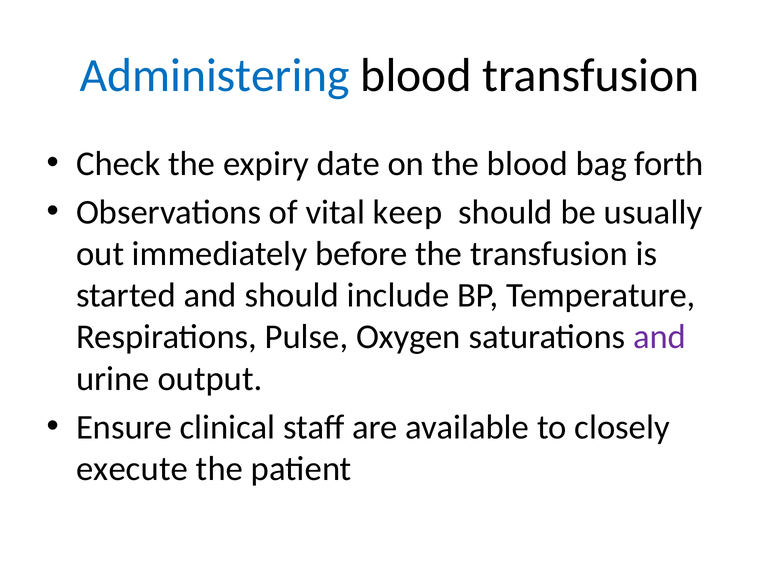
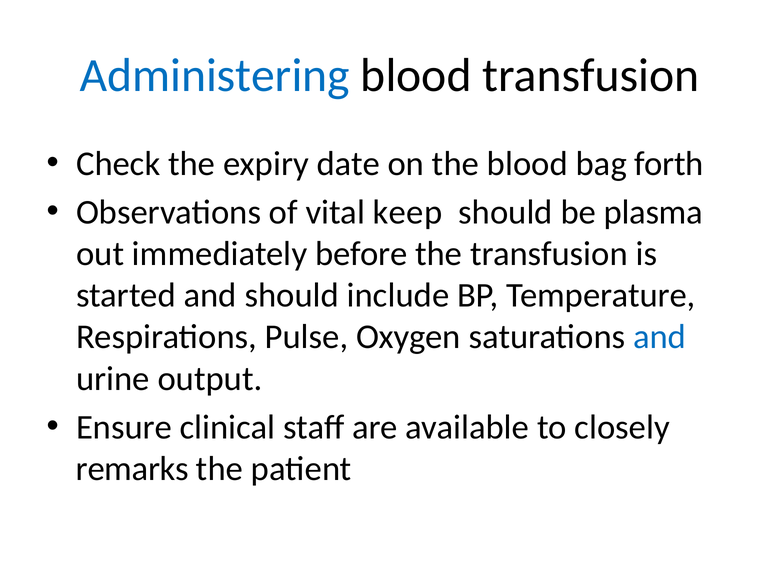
usually: usually -> plasma (653, 212)
and colour: purple -> blue (660, 337)
execute: execute -> remarks (132, 469)
